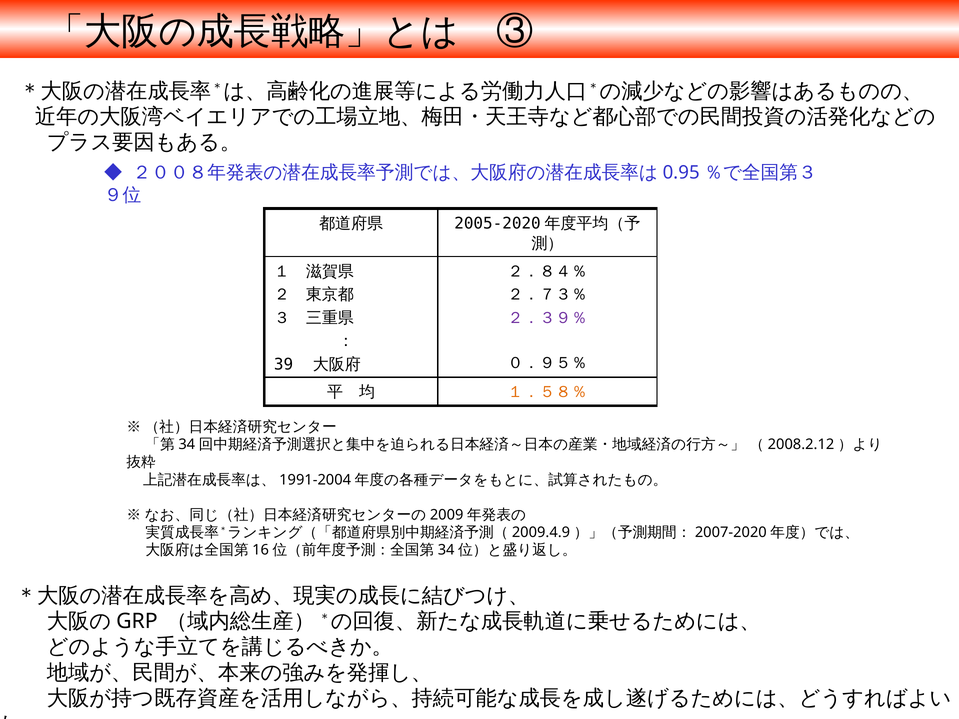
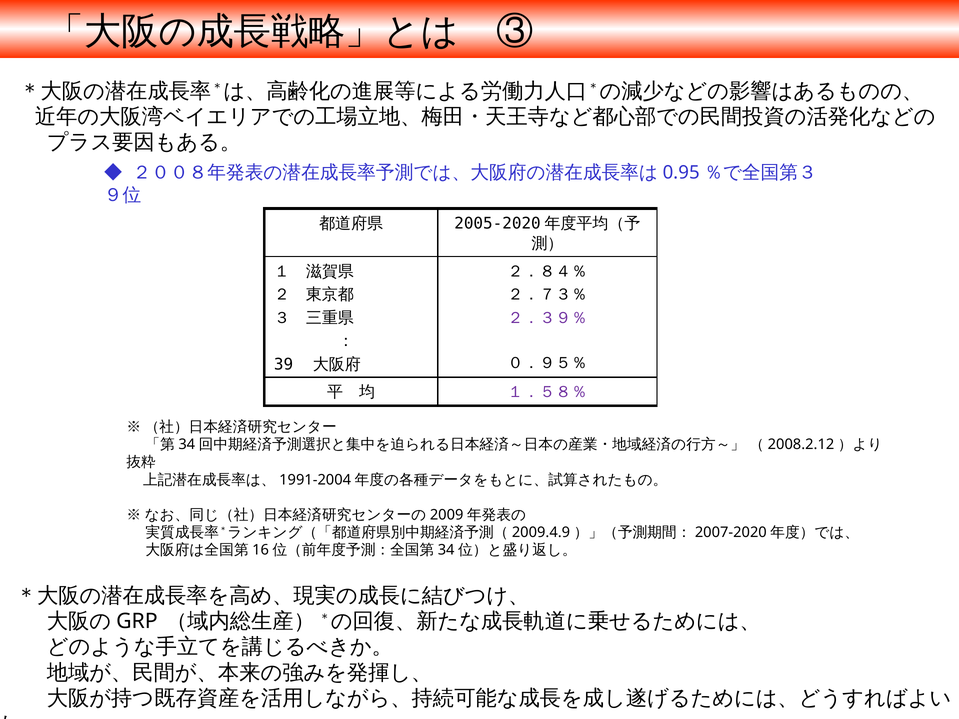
１．５８％ colour: orange -> purple (547, 392)
